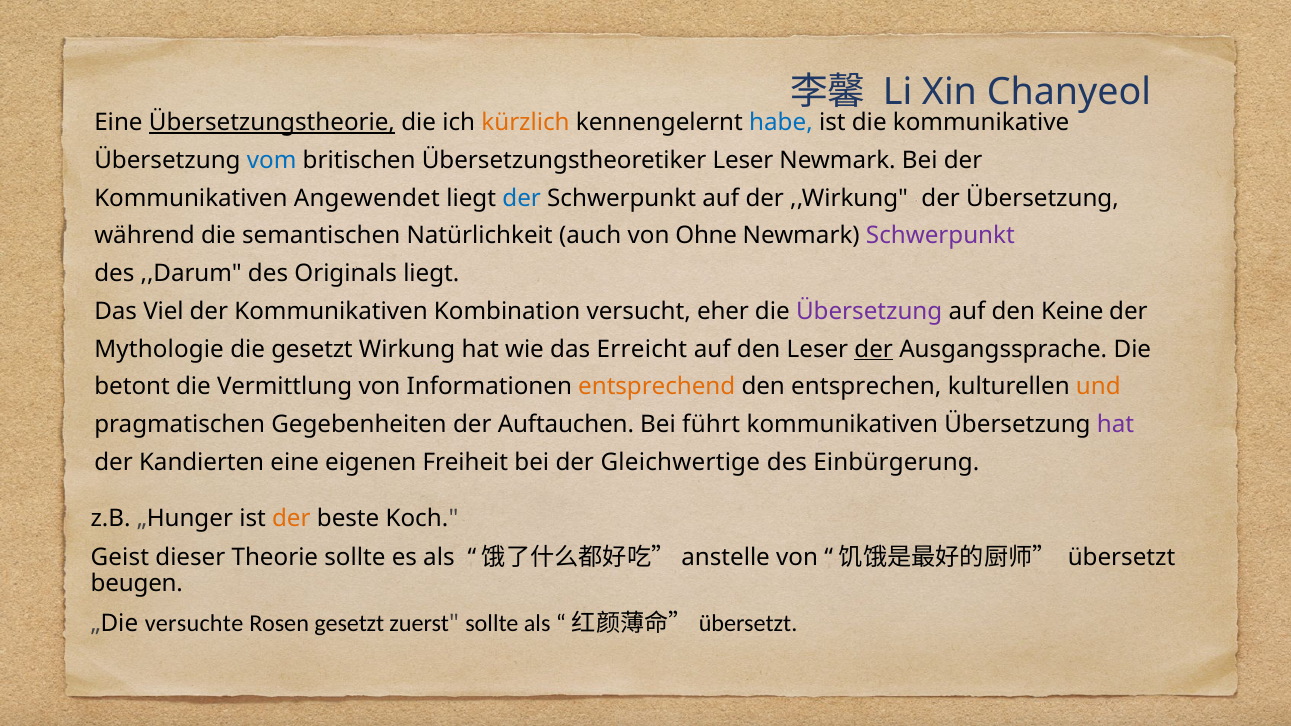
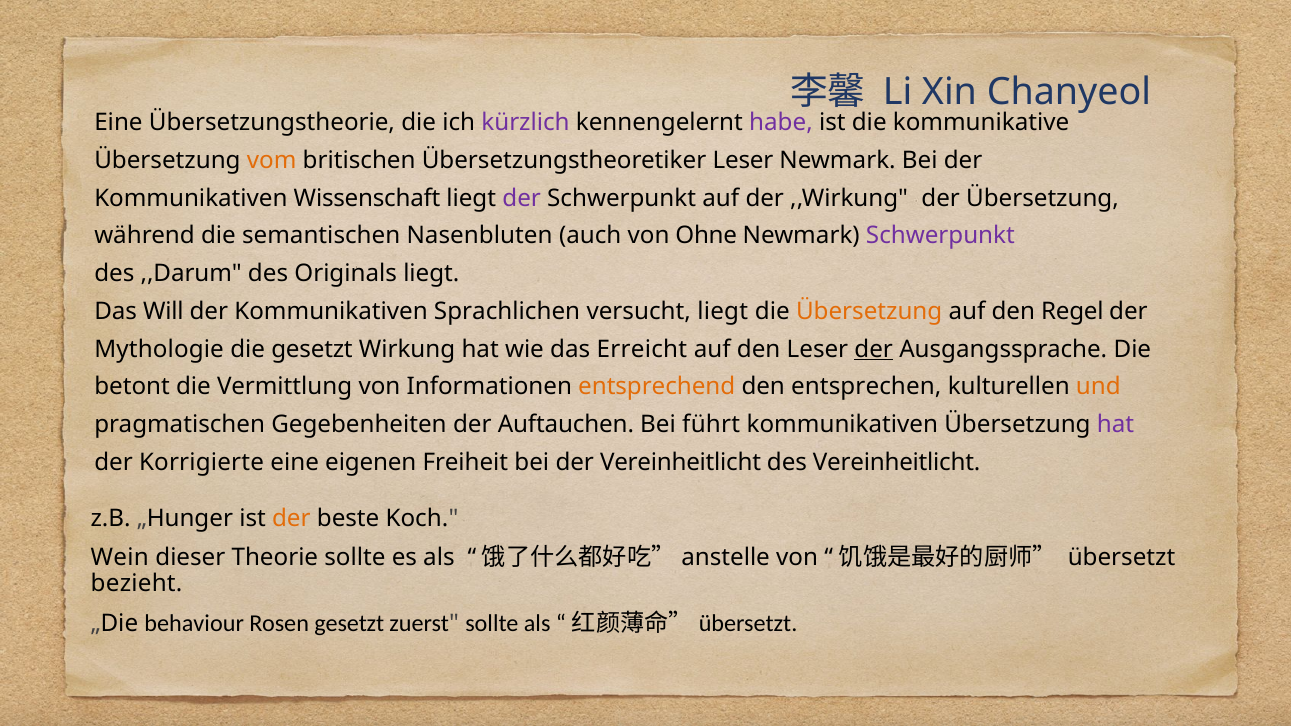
Übersetzungstheorie underline: present -> none (272, 123)
kürzlich colour: orange -> purple (526, 123)
habe colour: blue -> purple (781, 123)
vom colour: blue -> orange (272, 160)
Angewendet: Angewendet -> Wissenschaft (367, 198)
der colour: blue -> purple (522, 198)
Natürlichkeit: Natürlichkeit -> Nasenbluten (480, 236)
Viel: Viel -> Will (163, 311)
Kombination: Kombination -> Sprachlichen (507, 311)
versucht eher: eher -> liegt (723, 311)
Übersetzung colour: purple -> orange (869, 311)
Keine: Keine -> Regel (1072, 311)
Kandierten: Kandierten -> Korrigierte (202, 462)
der Gleichwertige: Gleichwertige -> Vereinheitlicht (681, 462)
des Einbürgerung: Einbürgerung -> Vereinheitlicht (897, 462)
Geist: Geist -> Wein (120, 558)
beugen: beugen -> bezieht (137, 584)
versuchte: versuchte -> behaviour (194, 624)
